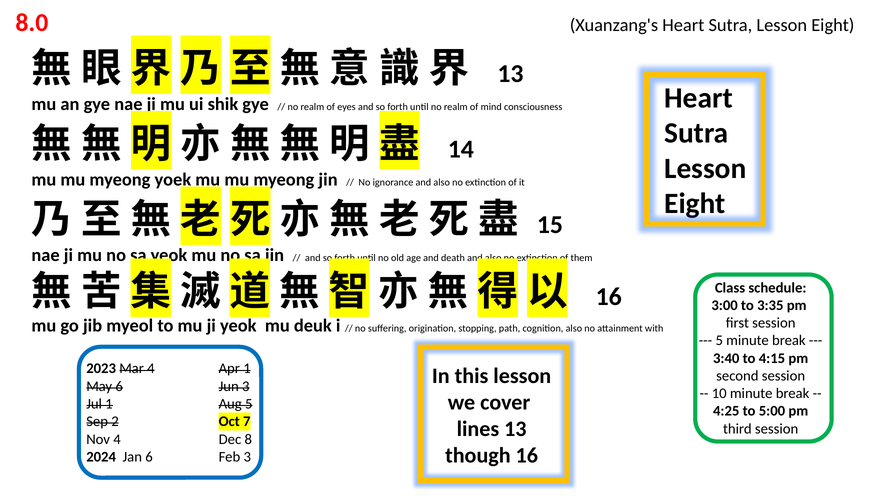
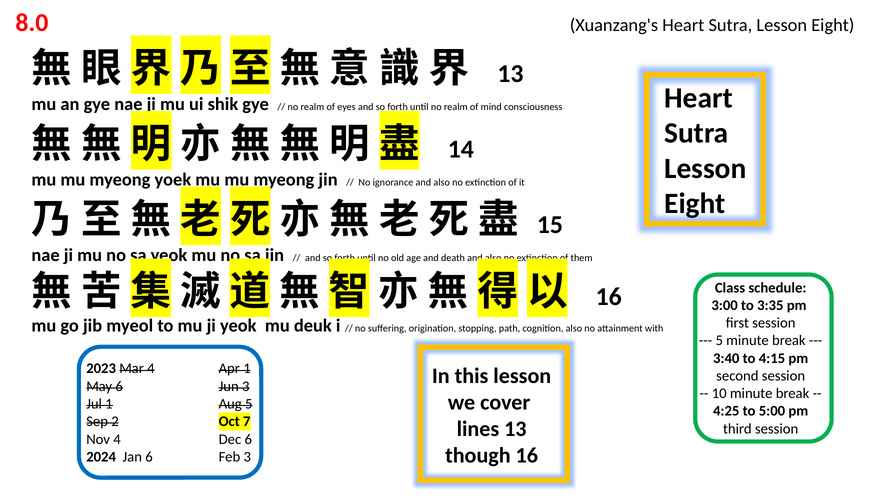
Dec 8: 8 -> 6 (248, 440)
